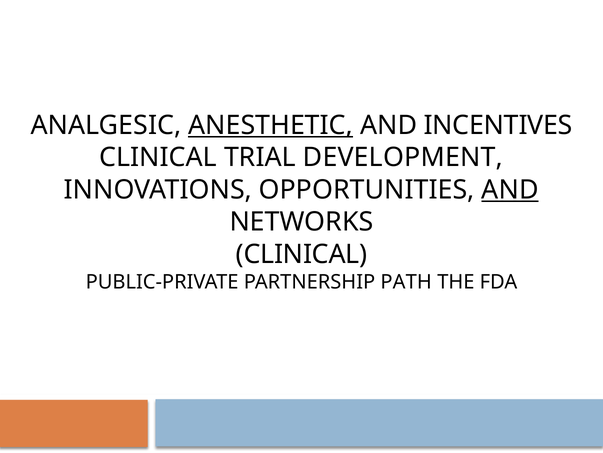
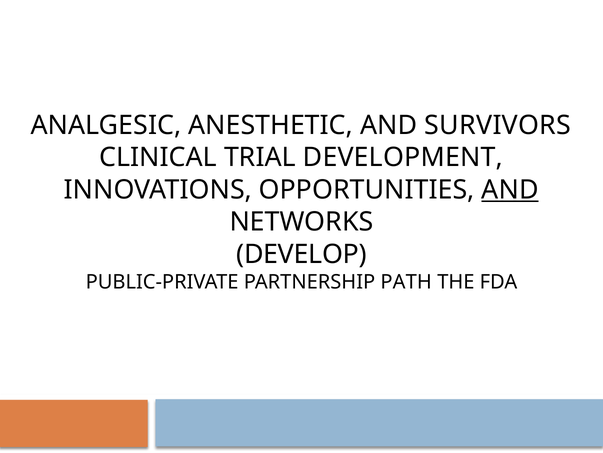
ANESTHETIC underline: present -> none (271, 125)
INCENTIVES: INCENTIVES -> SURVIVORS (498, 125)
CLINICAL: CLINICAL -> DEVELOP (302, 254)
